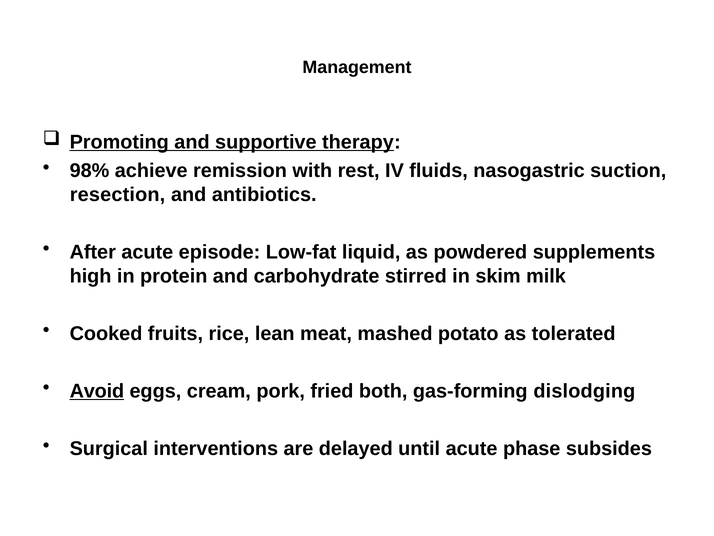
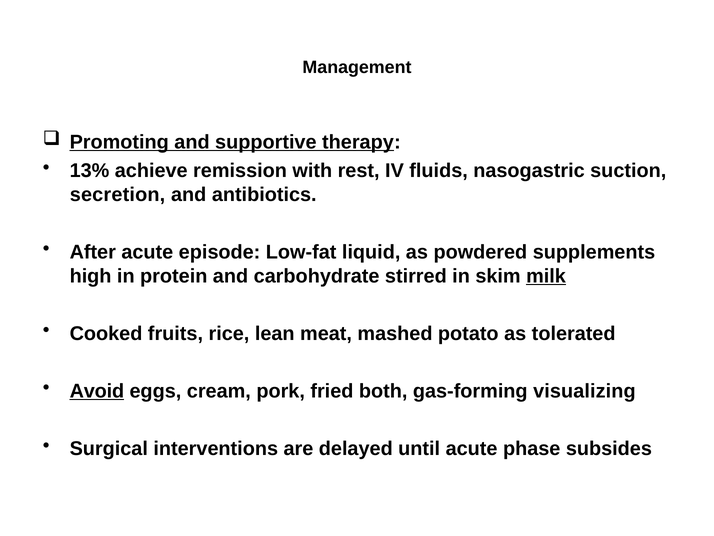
98%: 98% -> 13% (89, 171)
resection: resection -> secretion (118, 194)
milk underline: none -> present (546, 276)
dislodging: dislodging -> visualizing (584, 391)
